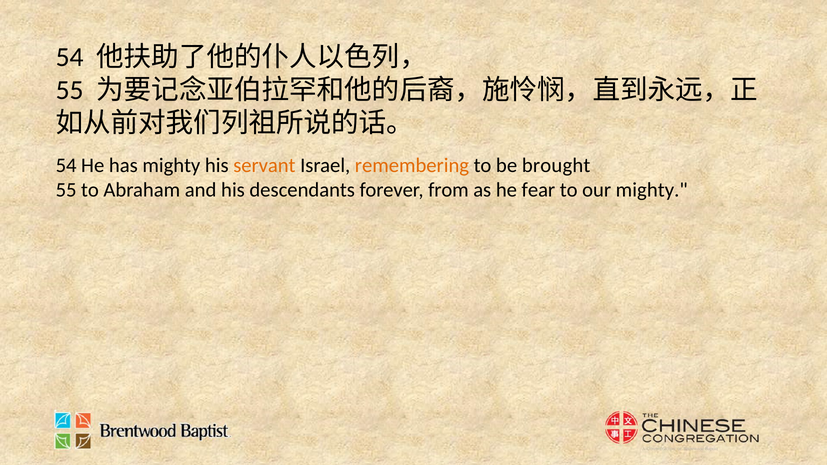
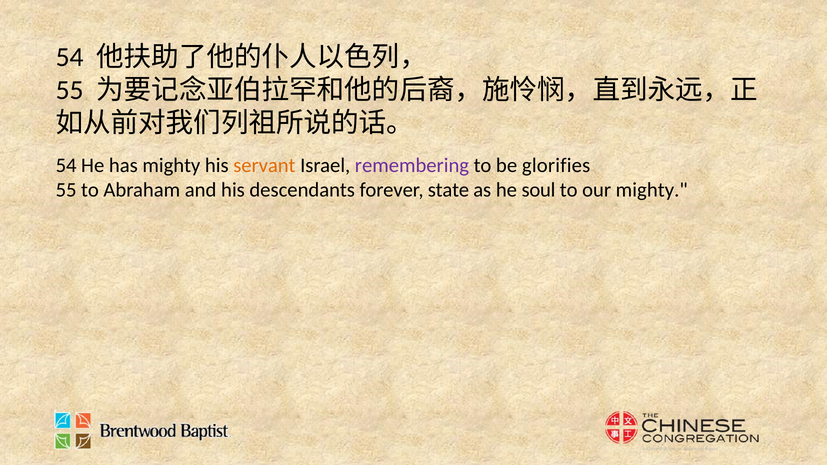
remembering colour: orange -> purple (412, 165)
brought: brought -> glorifies (556, 165)
from: from -> state (448, 190)
fear: fear -> soul (538, 190)
